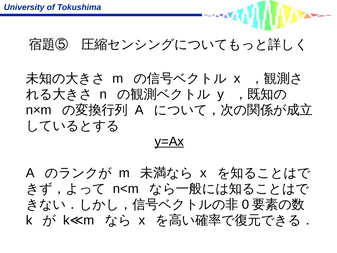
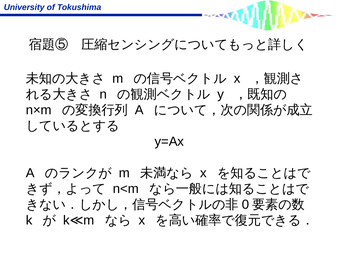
y=Ax underline: present -> none (169, 141)
